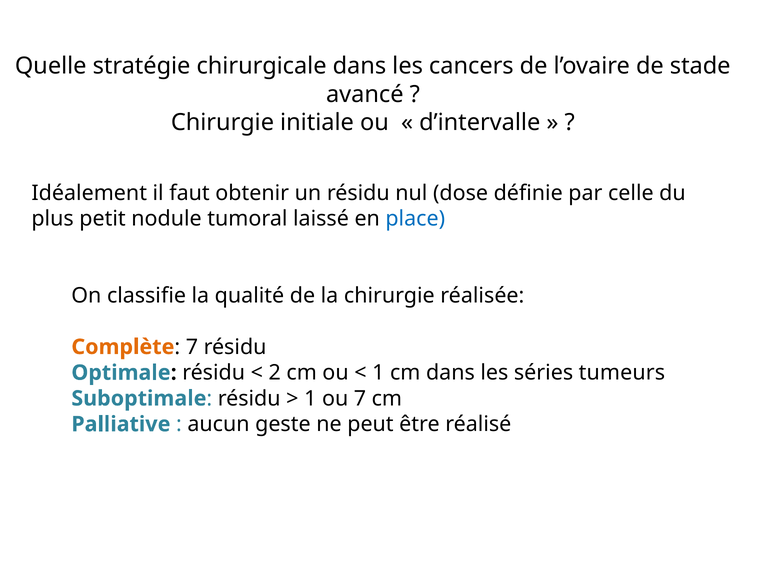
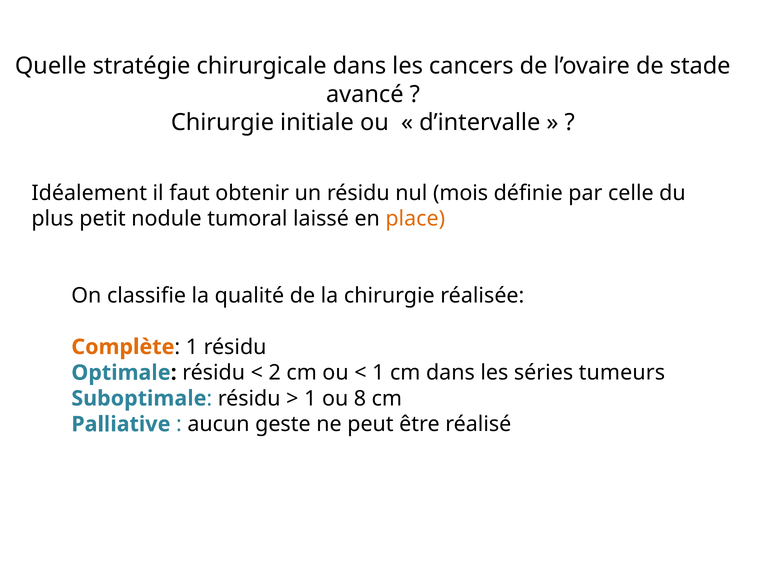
dose: dose -> mois (461, 193)
place colour: blue -> orange (415, 219)
7: 7 -> 1 (192, 347)
ou 7: 7 -> 8 (360, 398)
